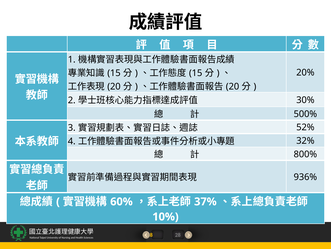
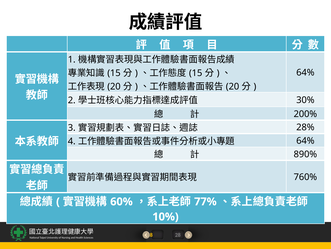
20%: 20% -> 64% (305, 72)
500%: 500% -> 200% (305, 114)
52%: 52% -> 28% (305, 127)
32%: 32% -> 64% (305, 140)
800%: 800% -> 890% (305, 154)
936%: 936% -> 760% (305, 176)
37%: 37% -> 77% (205, 201)
